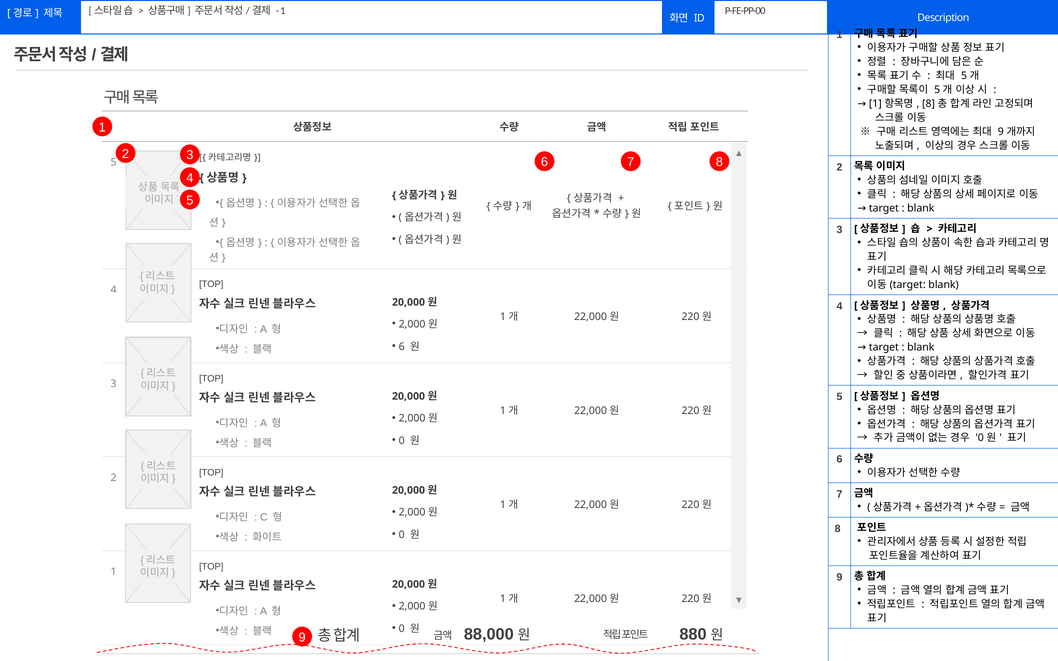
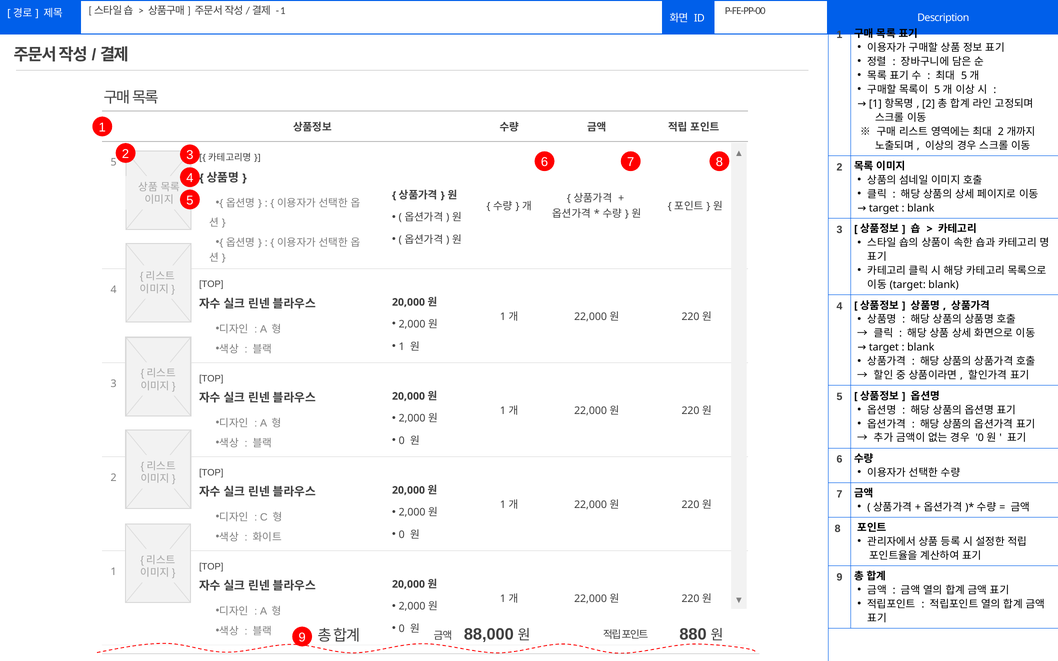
8: 8 -> 2 (929, 104)
9: 9 -> 2 (1001, 132)
6: 6 -> 1 (402, 347)
